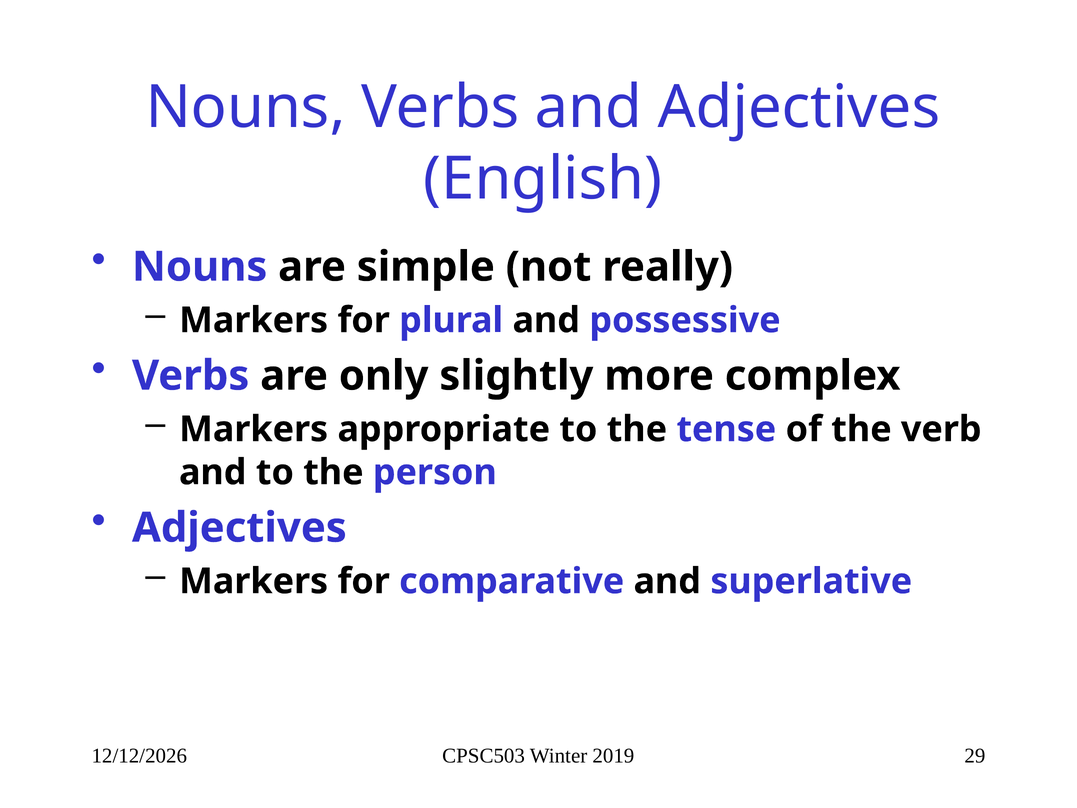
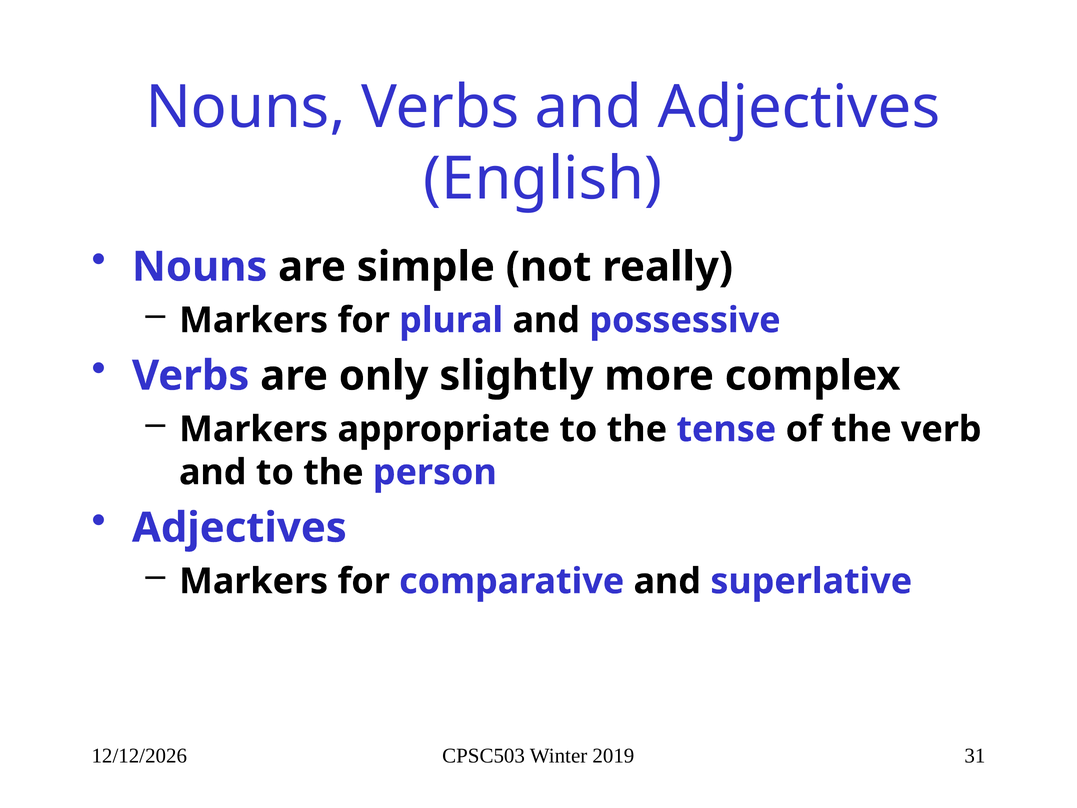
29: 29 -> 31 (975, 755)
